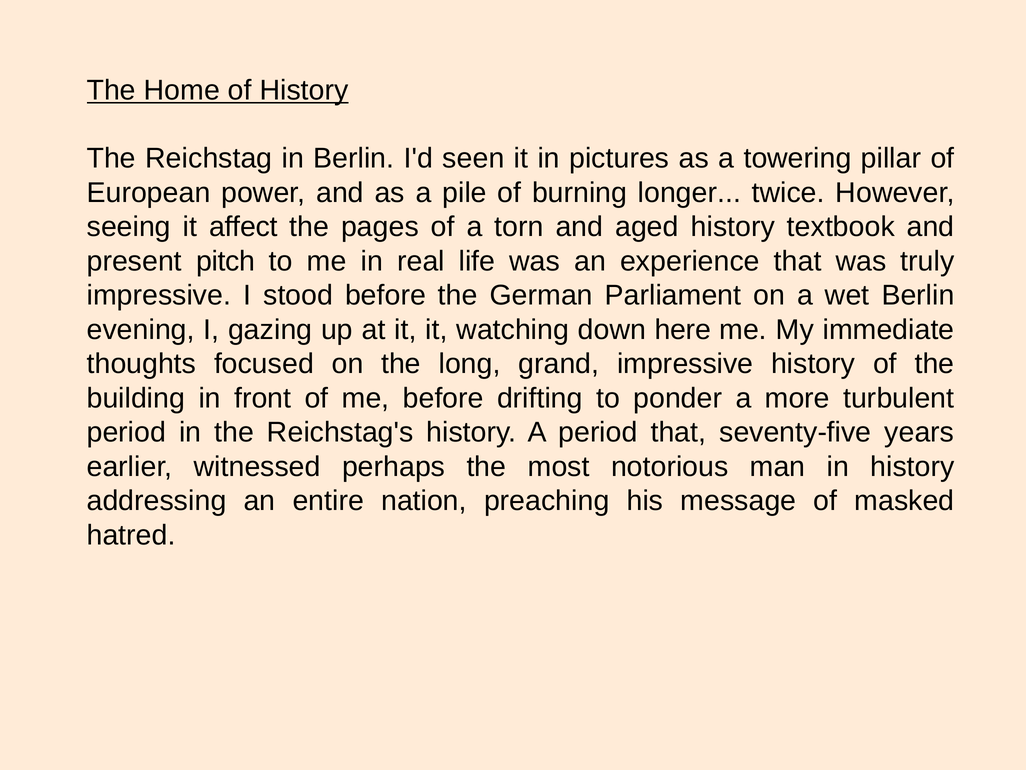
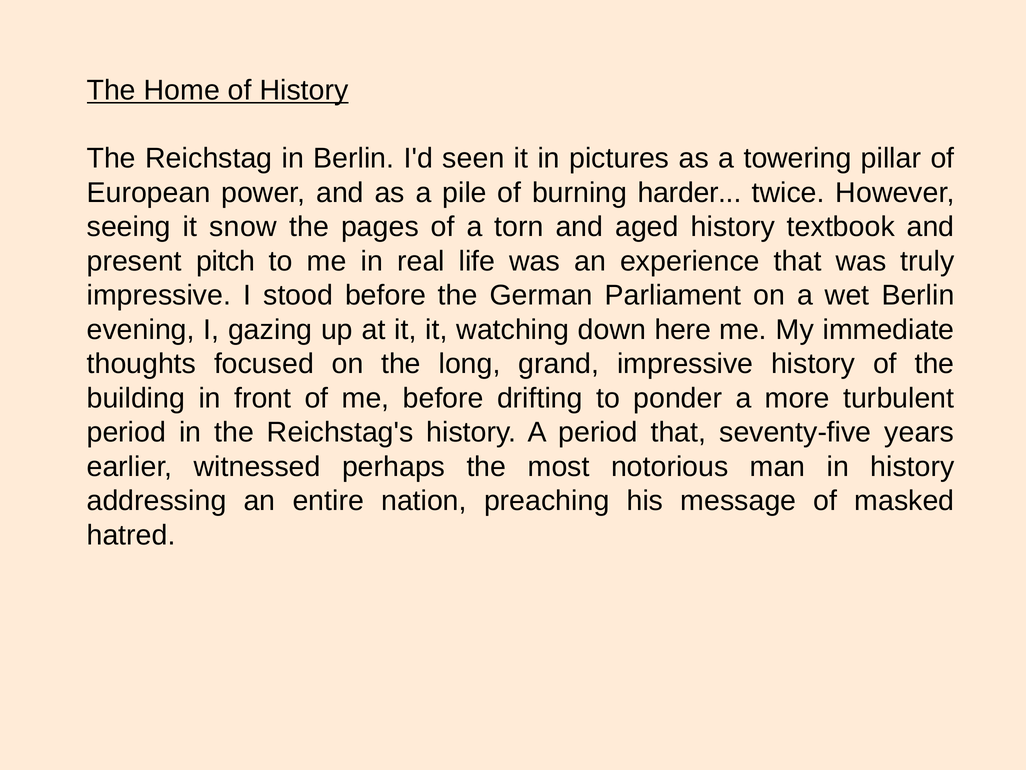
longer: longer -> harder (690, 193)
affect: affect -> snow (243, 227)
